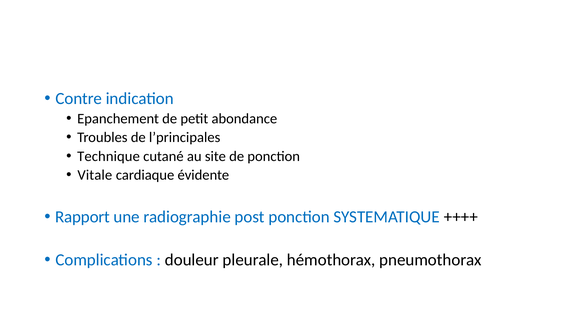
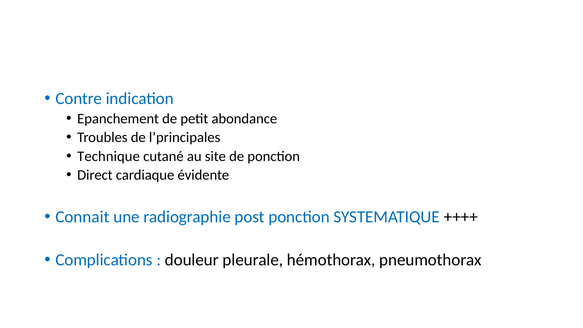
Vitale: Vitale -> Direct (95, 175)
Rapport: Rapport -> Connait (82, 217)
